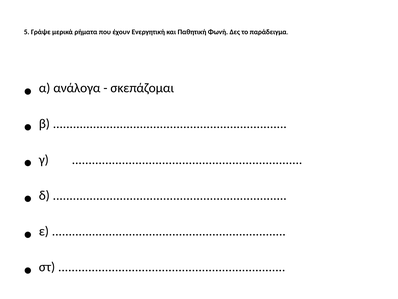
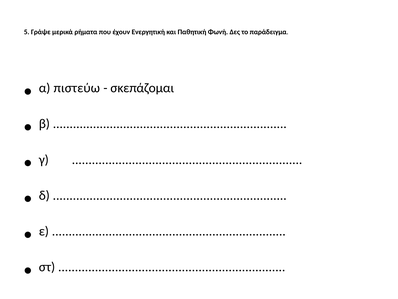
ανάλογα: ανάλογα -> πιστεύω (77, 88)
